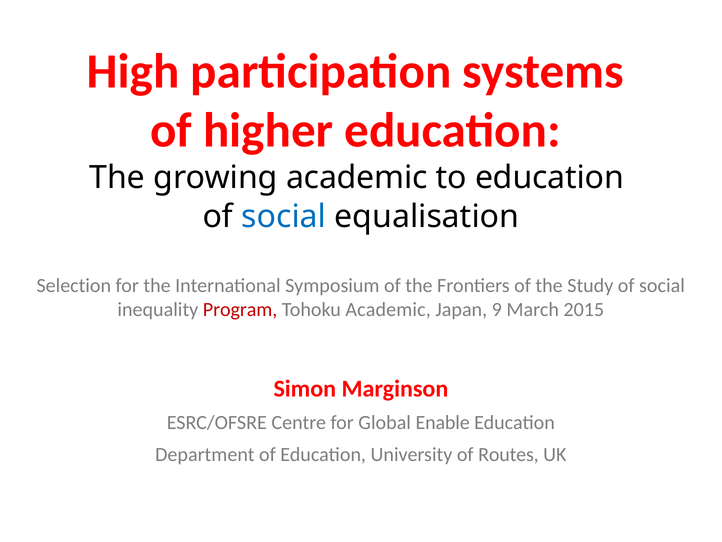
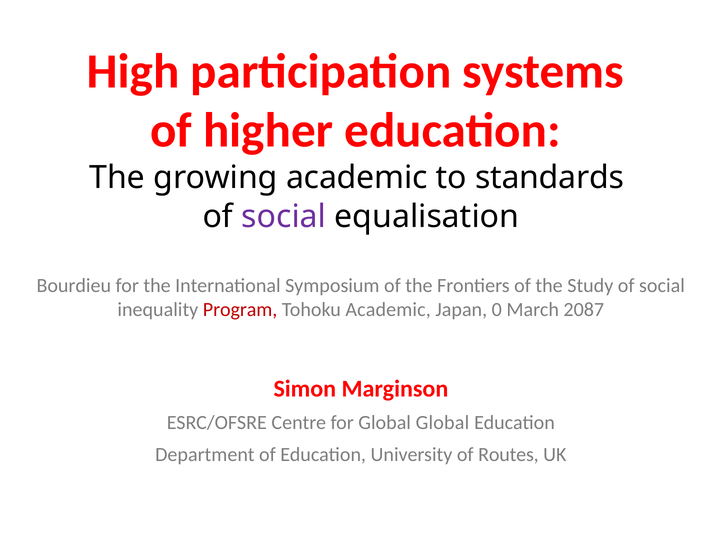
to education: education -> standards (550, 178)
social colour: blue -> purple (284, 216)
Selection: Selection -> Bourdieu (74, 285)
9: 9 -> 0 (497, 309)
2015: 2015 -> 2087 (584, 309)
Global Enable: Enable -> Global (442, 422)
